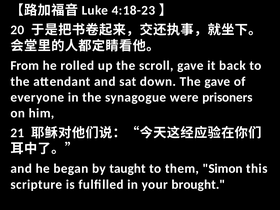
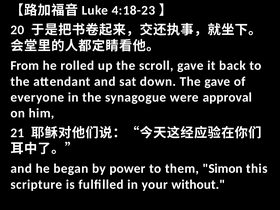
prisoners: prisoners -> approval (227, 97)
taught: taught -> power (127, 169)
brought: brought -> without (198, 184)
